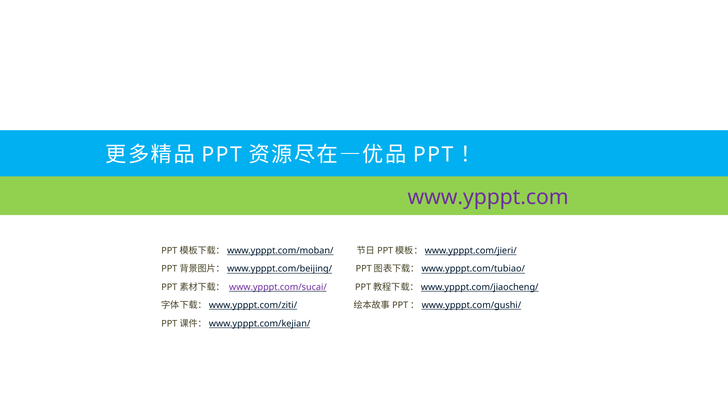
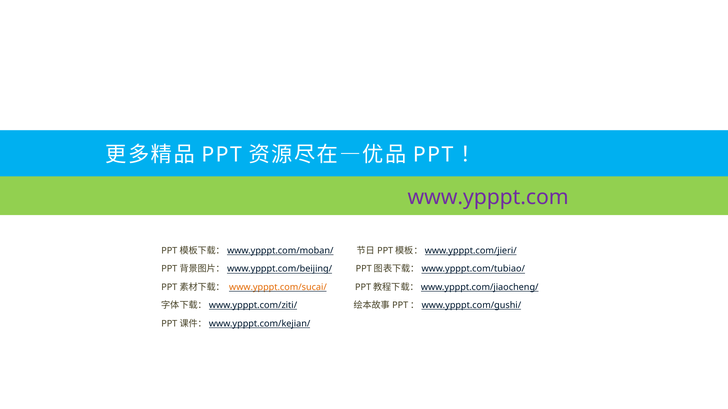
www.ypppt.com/sucai/ colour: purple -> orange (278, 288)
